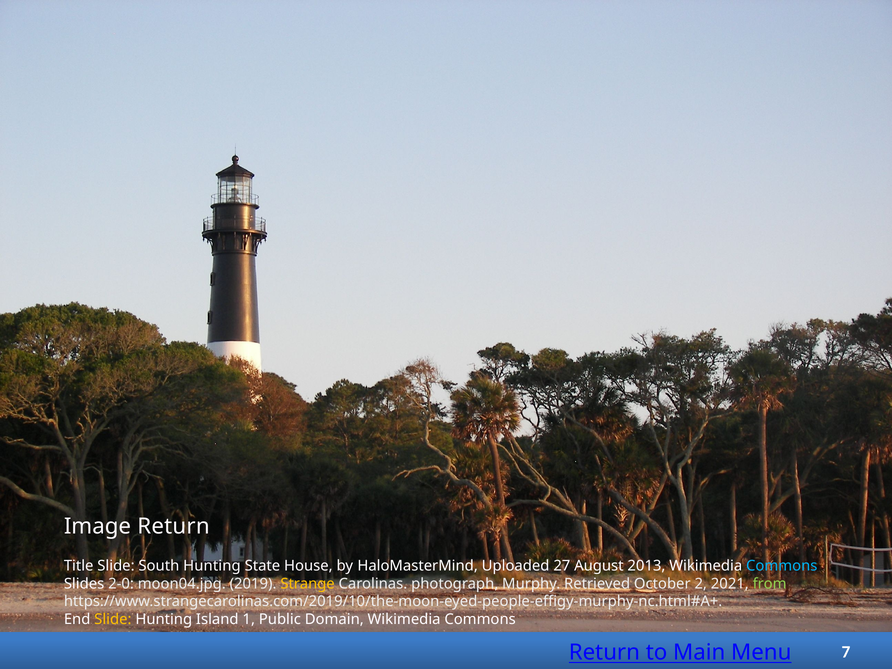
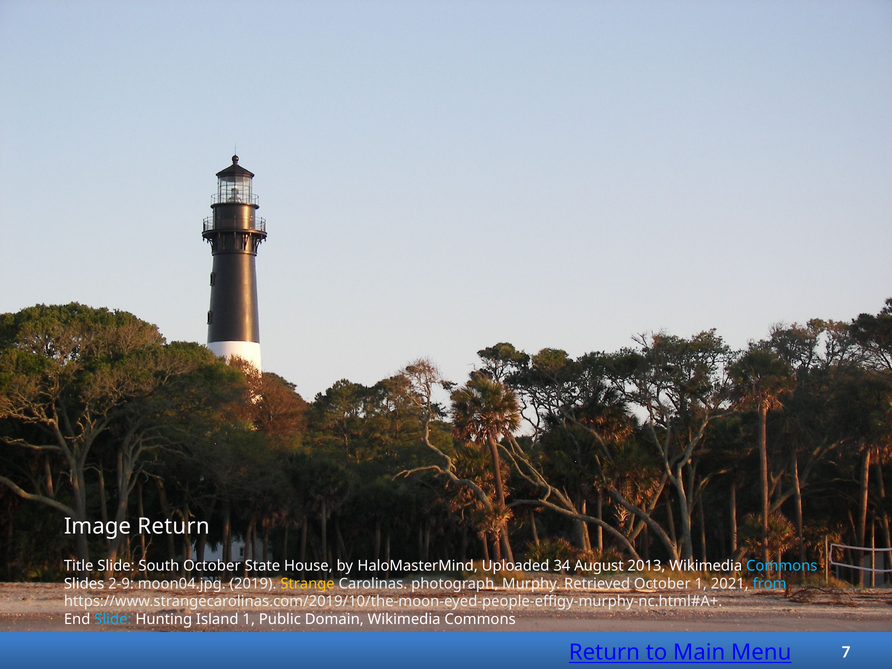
South Hunting: Hunting -> October (212, 566)
27: 27 -> 34 (562, 566)
2-0: 2-0 -> 2-9 (121, 584)
October 2: 2 -> 1 (701, 584)
from colour: light green -> light blue (770, 584)
Slide colour: yellow -> light blue (113, 619)
